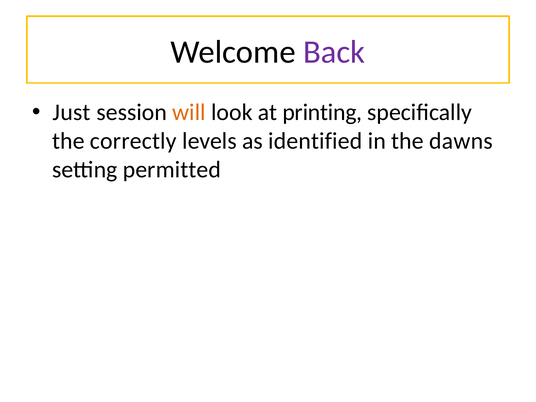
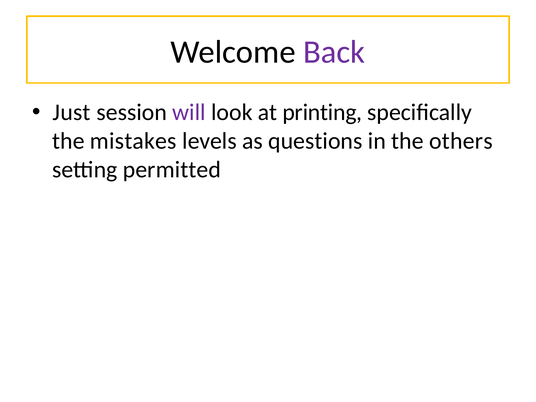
will colour: orange -> purple (189, 112)
correctly: correctly -> mistakes (133, 141)
identified: identified -> questions (315, 141)
dawns: dawns -> others (461, 141)
